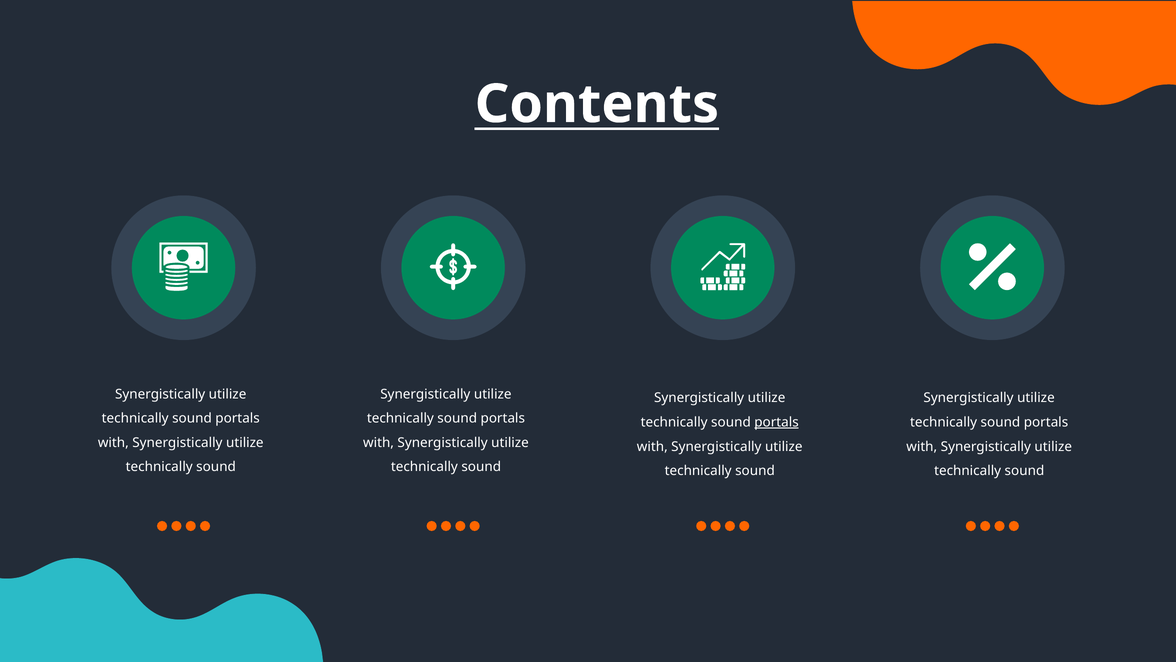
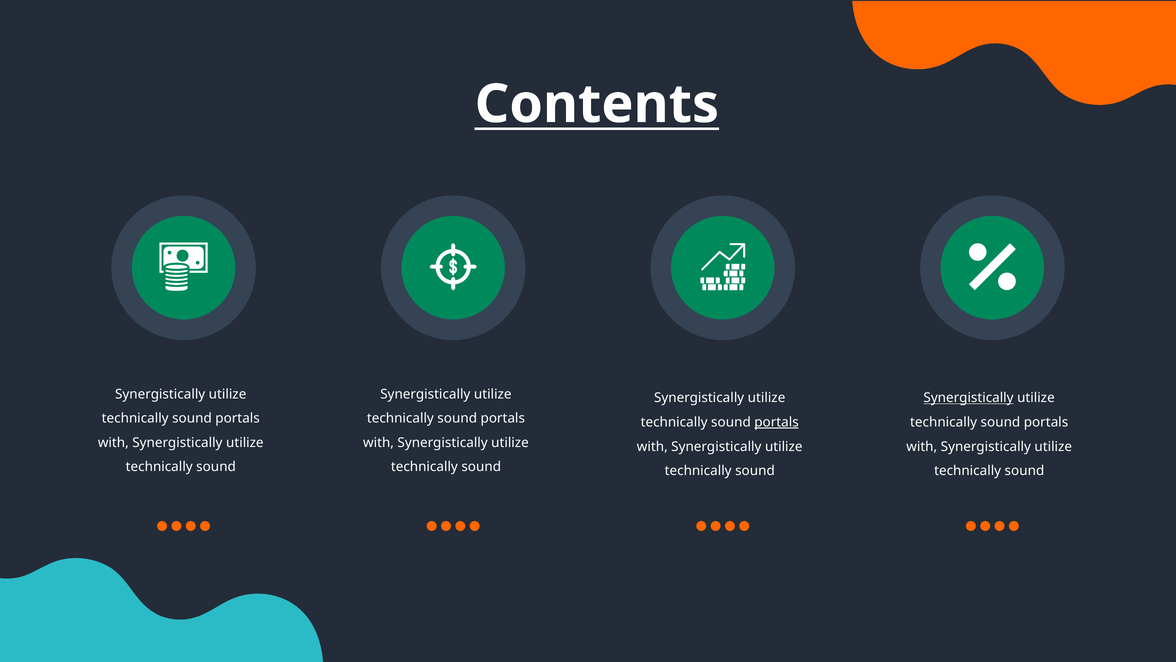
Synergistically underline: none -> present (969, 398)
